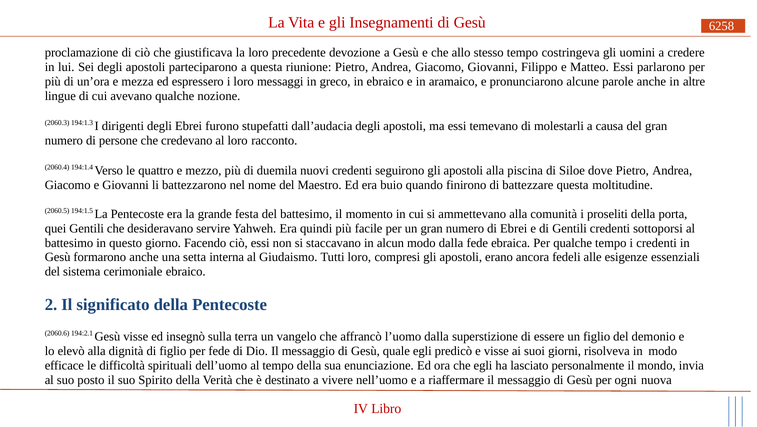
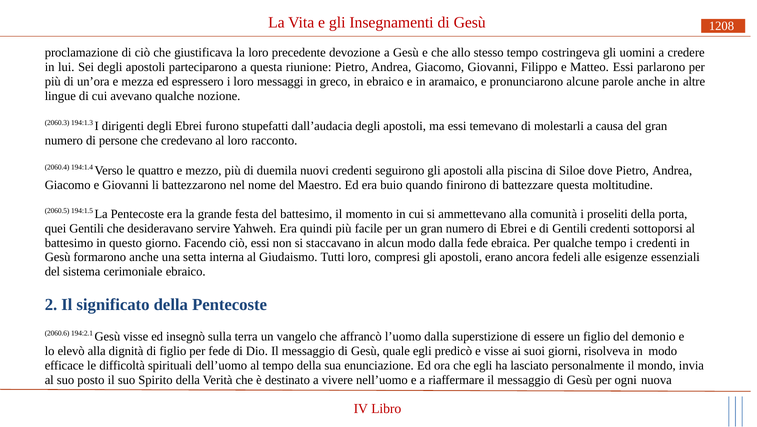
6258: 6258 -> 1208 (721, 26)
